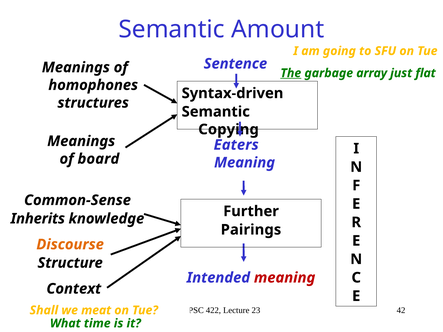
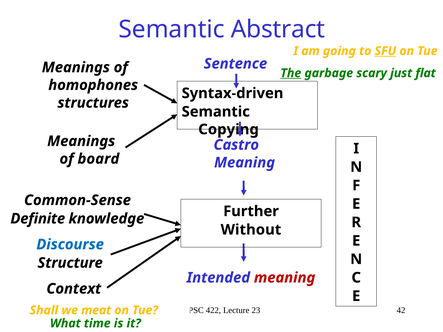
Amount: Amount -> Abstract (278, 29)
SFU underline: none -> present (385, 51)
array: array -> scary (372, 73)
Eaters: Eaters -> Castro (236, 145)
Inherits: Inherits -> Definite (38, 219)
Pairings: Pairings -> Without (251, 230)
Discourse colour: orange -> blue (70, 245)
